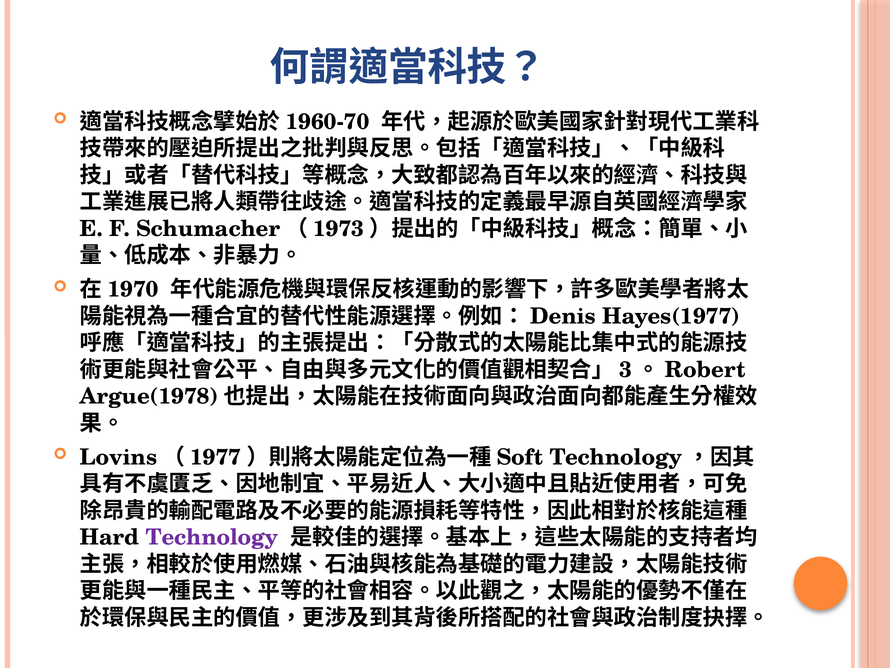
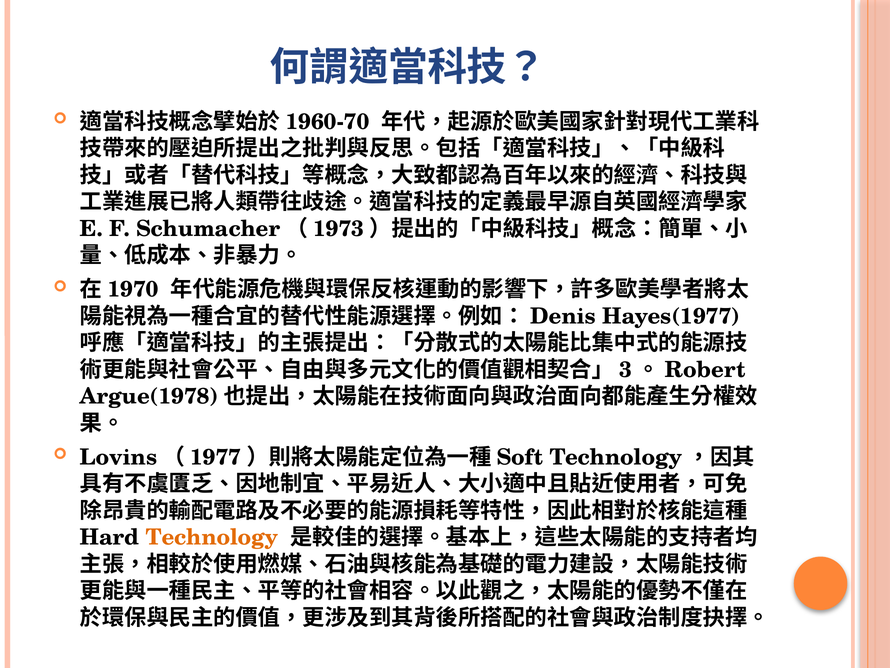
Technology colour: purple -> orange (212, 537)
